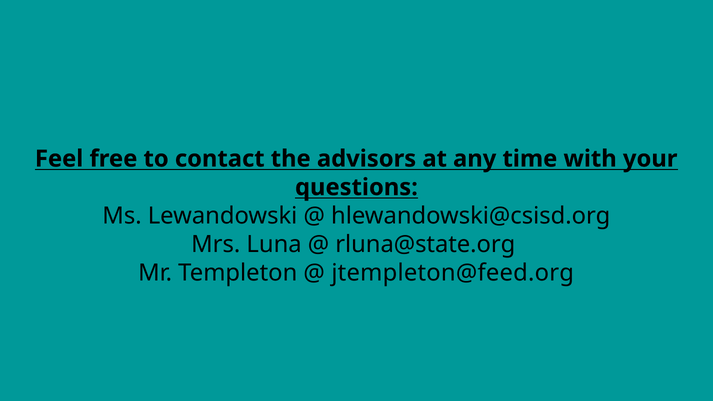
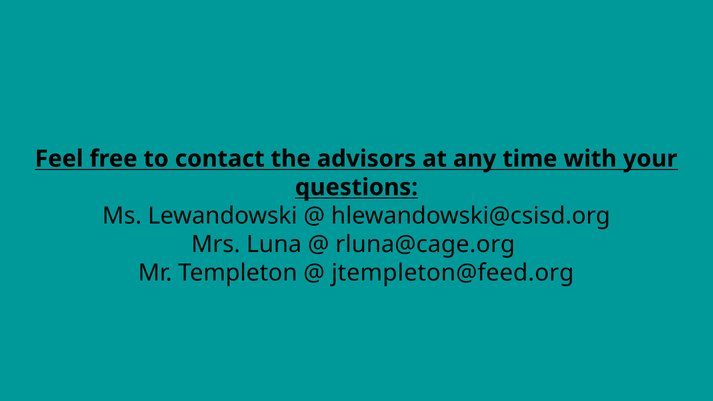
rluna@state.org: rluna@state.org -> rluna@cage.org (425, 244)
